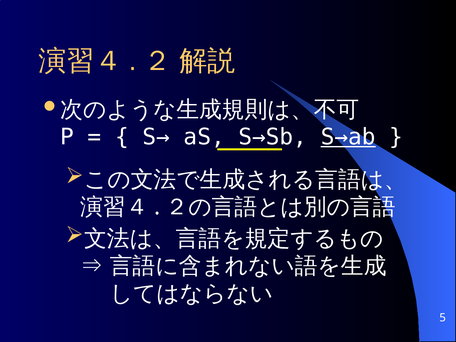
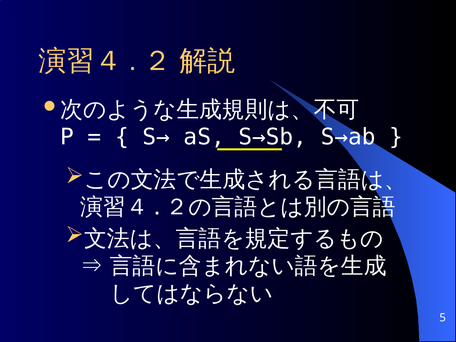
S→ab underline: present -> none (348, 137)
